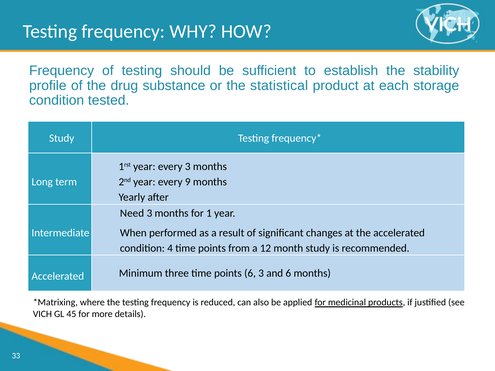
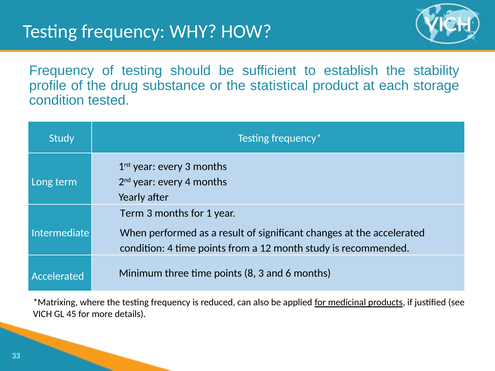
every 9: 9 -> 4 (188, 182)
Need: Need -> Term (132, 213)
points 6: 6 -> 8 (250, 273)
